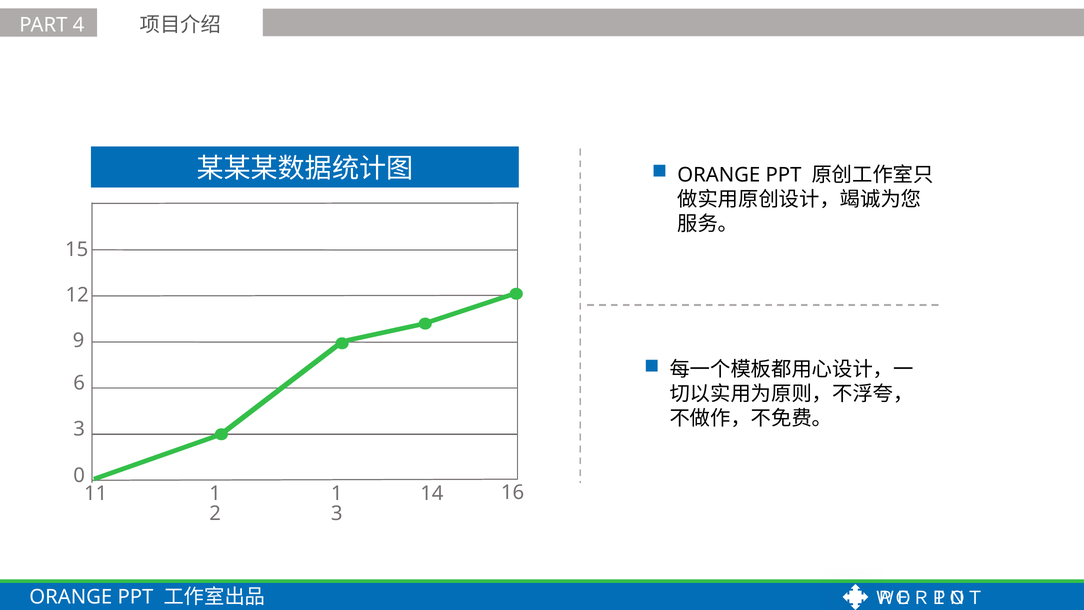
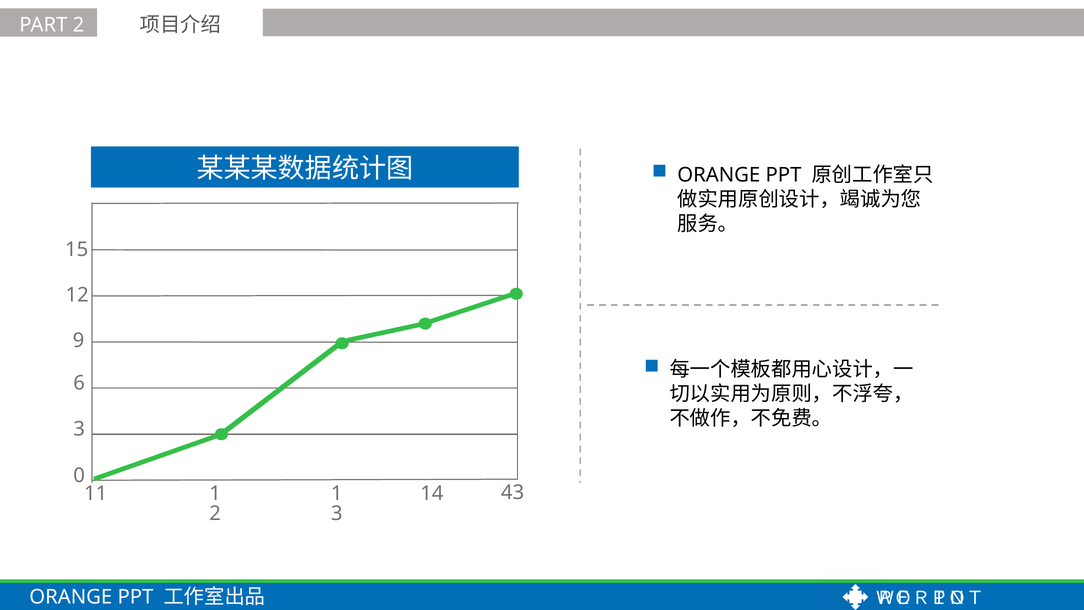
PART 4: 4 -> 2 (78, 25)
16: 16 -> 43 (513, 493)
